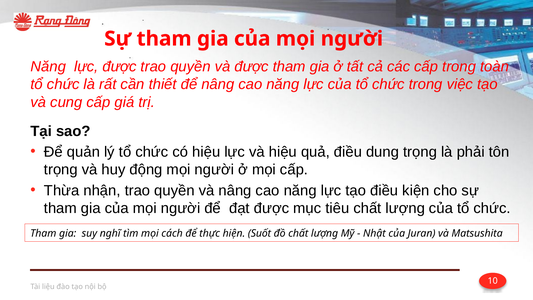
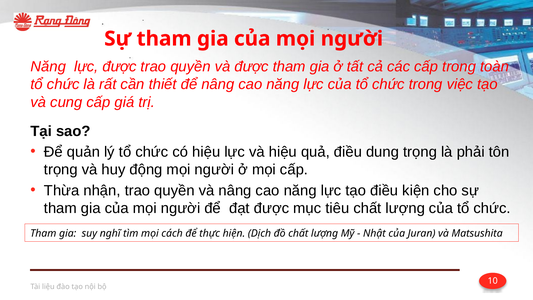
Suốt: Suốt -> Dịch (259, 233)
